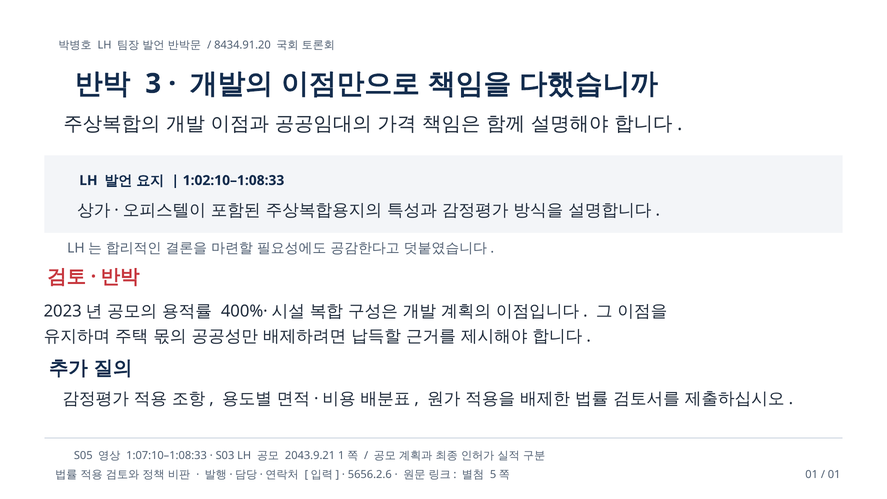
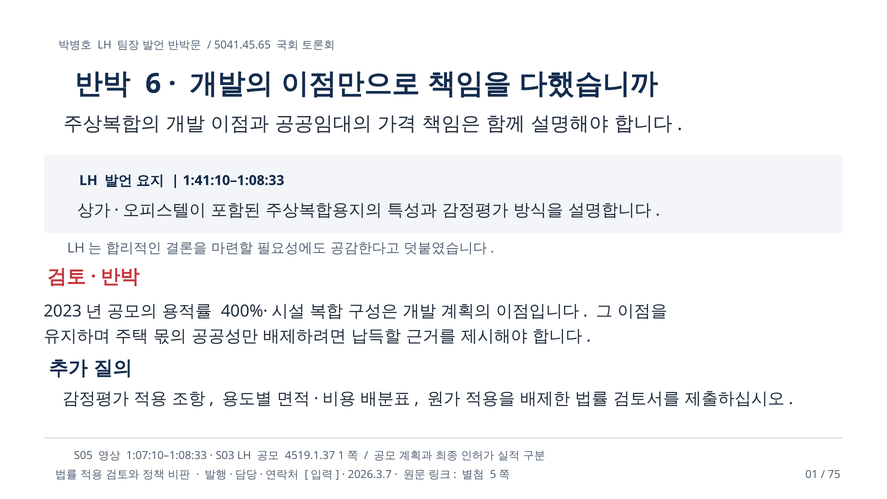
8434.91.20: 8434.91.20 -> 5041.45.65 (242, 45)
3: 3 -> 6 (153, 84)
1:02:10–1:08:33: 1:02:10–1:08:33 -> 1:41:10–1:08:33 (234, 180)
2043.9.21: 2043.9.21 -> 4519.1.37 (310, 455)
5656.2.6: 5656.2.6 -> 2026.3.7 (370, 475)
01: 01 -> 75 (834, 475)
